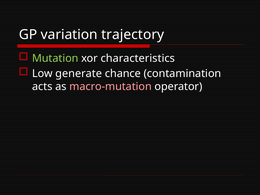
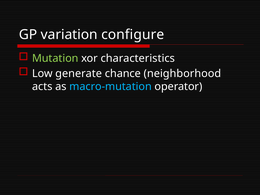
trajectory: trajectory -> configure (133, 35)
contamination: contamination -> neighborhood (182, 74)
macro-mutation colour: pink -> light blue (111, 87)
